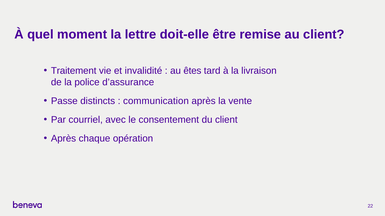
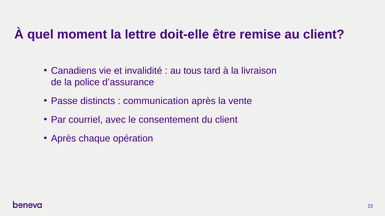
Traitement: Traitement -> Canadiens (74, 71)
êtes: êtes -> tous (192, 71)
